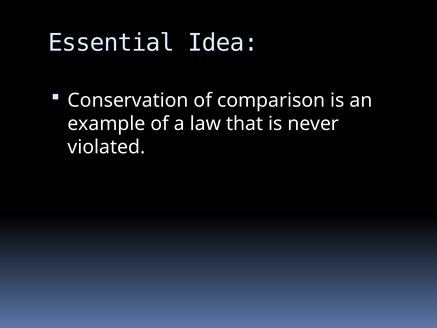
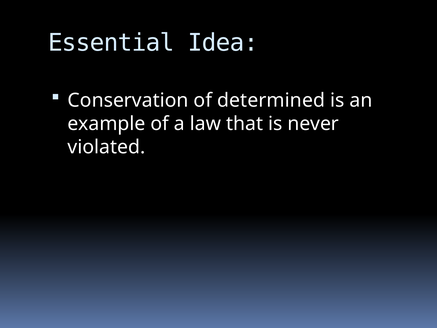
comparison: comparison -> determined (271, 100)
